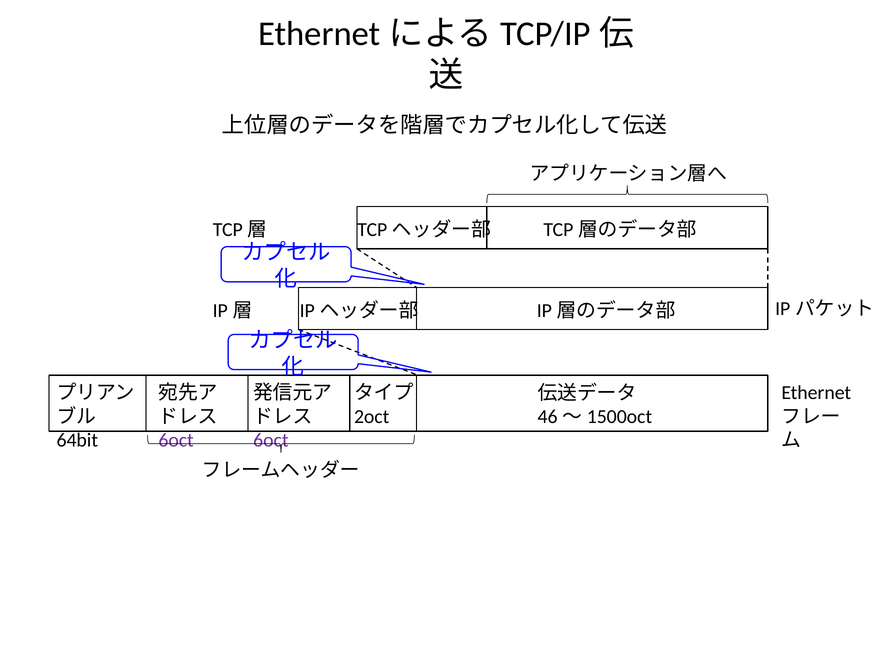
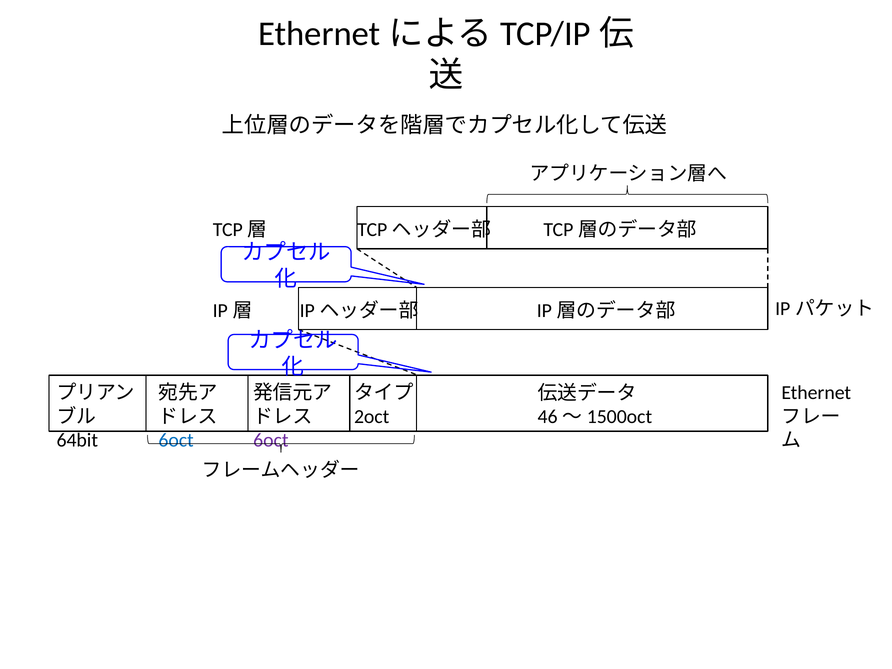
6oct colour: purple -> blue (176, 440)
